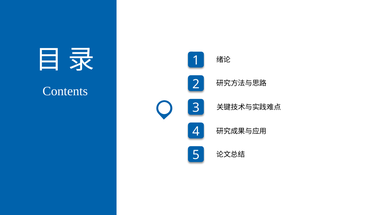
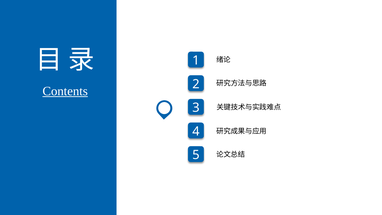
Contents underline: none -> present (65, 91)
